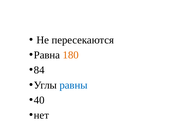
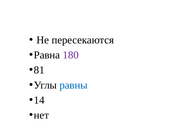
180 colour: orange -> purple (71, 55)
84: 84 -> 81 (39, 70)
40: 40 -> 14 (39, 100)
